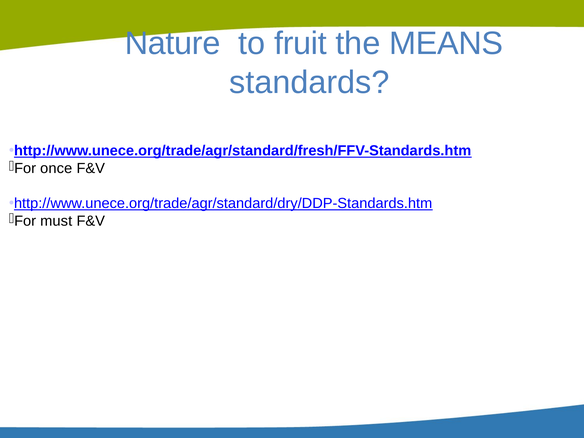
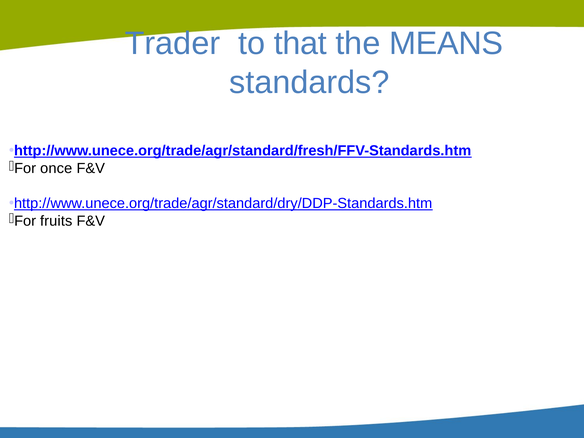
Nature: Nature -> Trader (172, 44)
fruit: fruit -> that (300, 44)
must: must -> fruits (56, 221)
